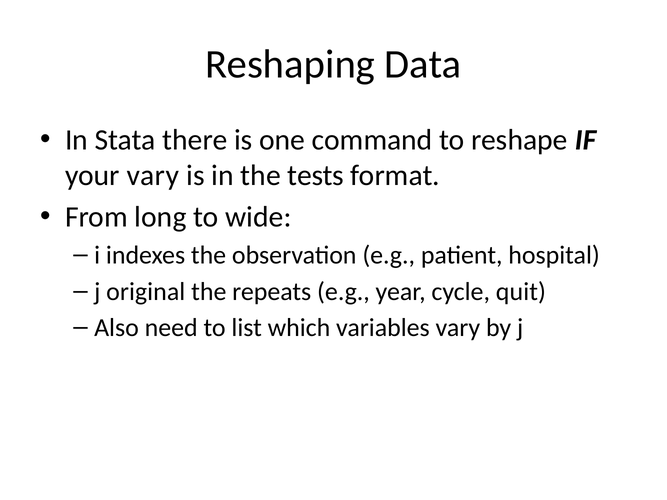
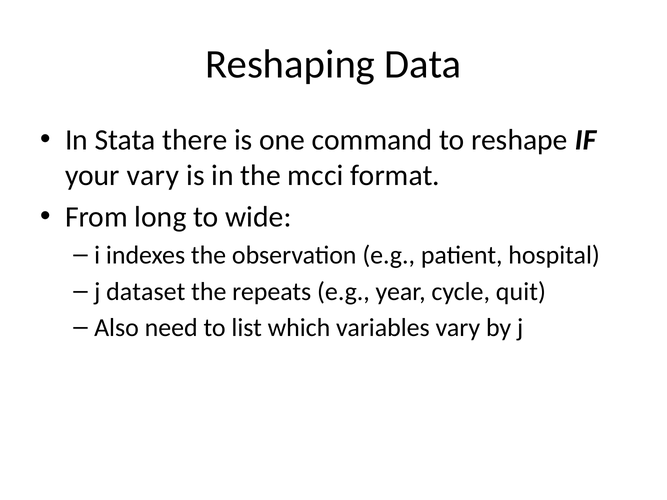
tests: tests -> mcci (316, 176)
original: original -> dataset (146, 292)
